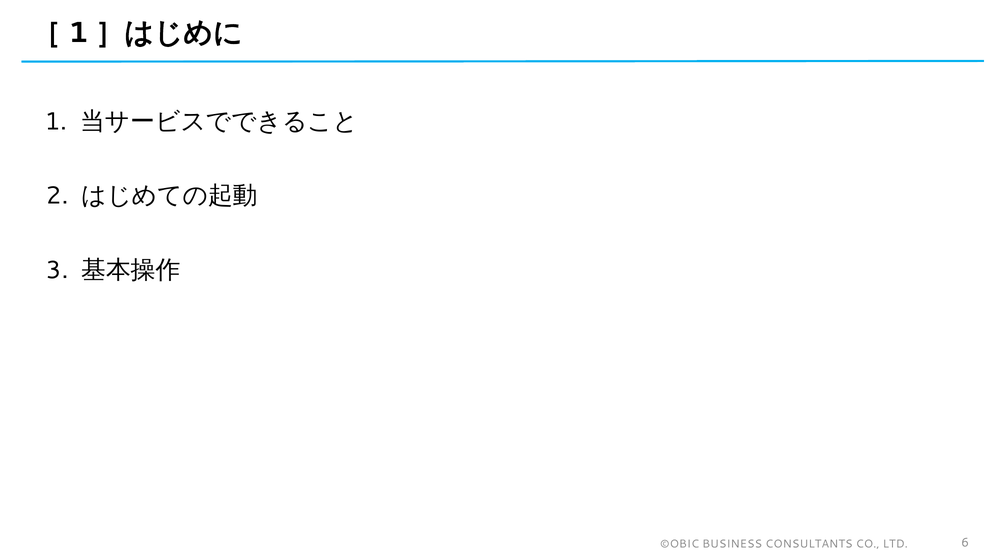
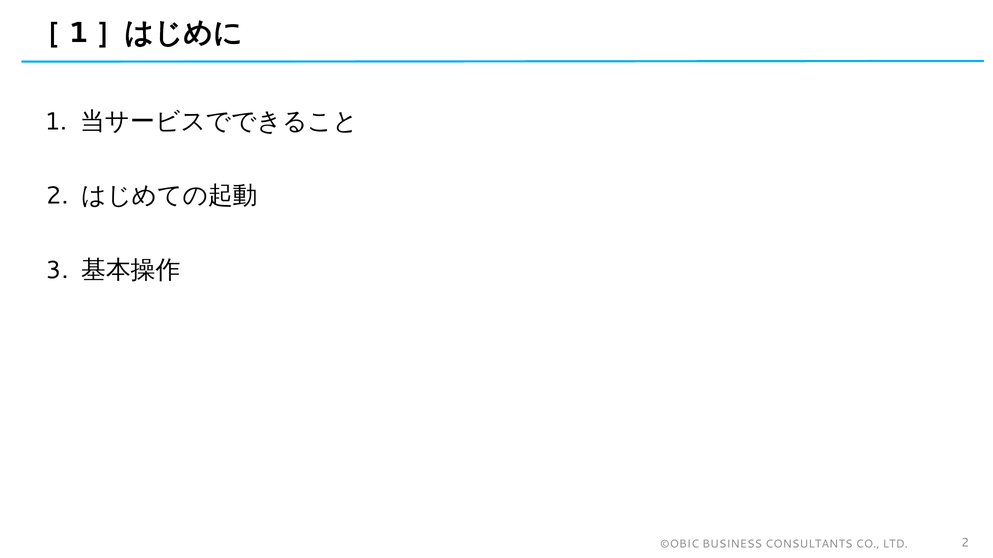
LTD 6: 6 -> 2 (965, 543)
